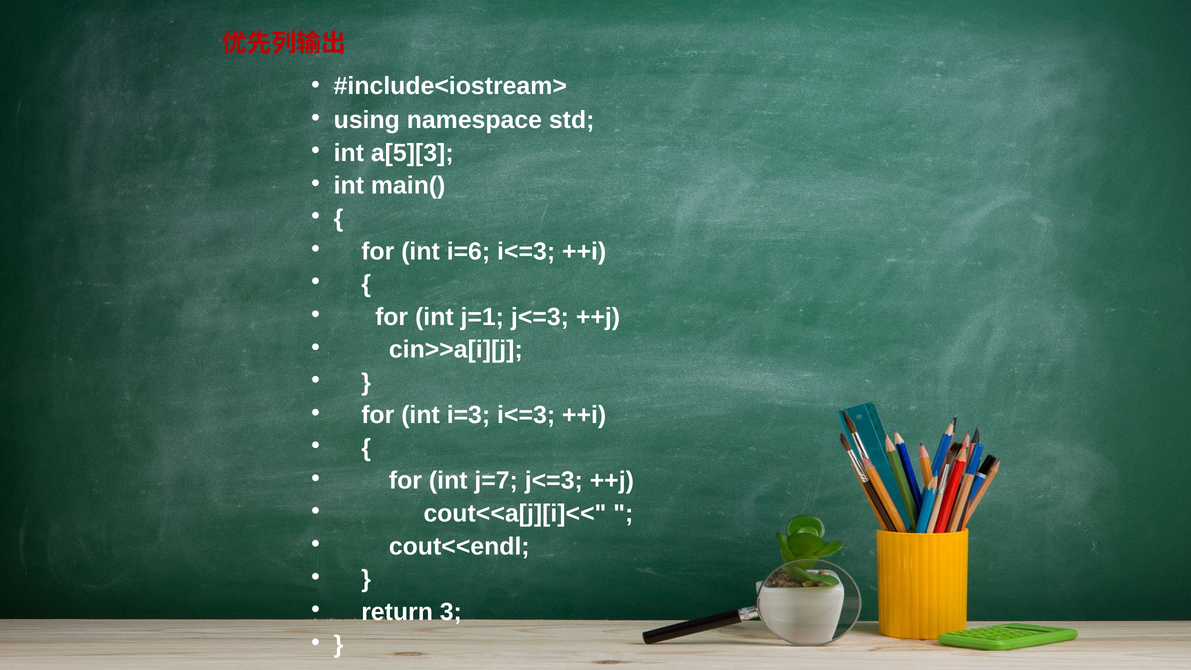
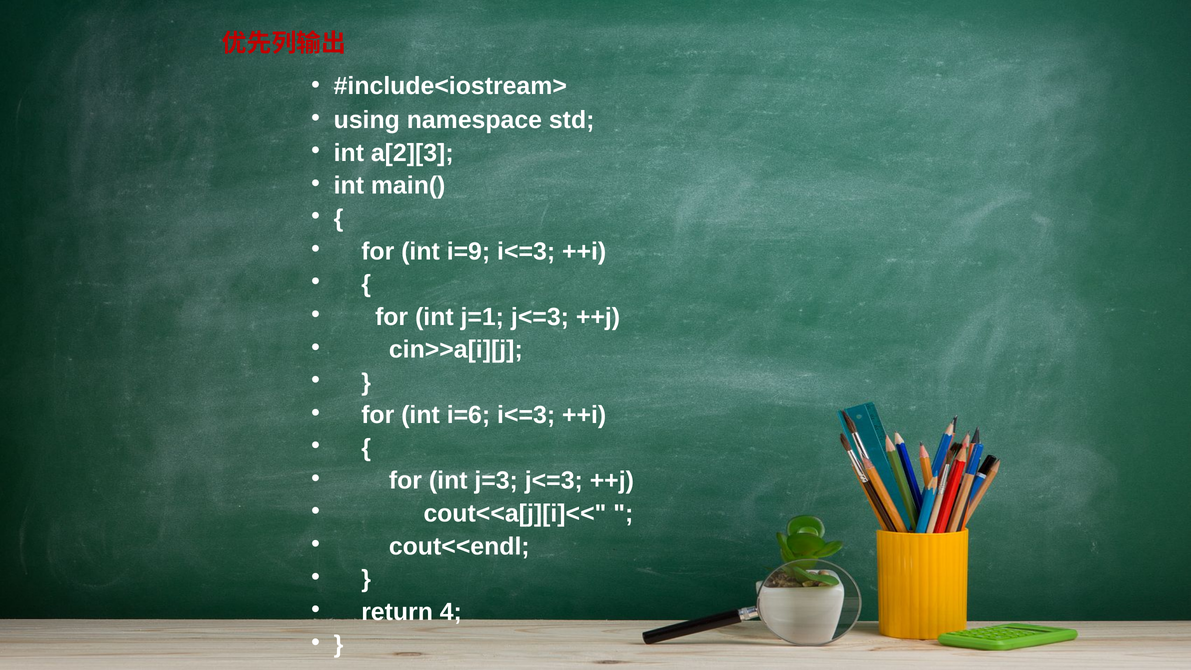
a[5][3: a[5][3 -> a[2][3 (412, 153)
i=6: i=6 -> i=9 (468, 251)
i=3: i=3 -> i=6 (468, 415)
j=7: j=7 -> j=3 (496, 481)
3: 3 -> 4 (451, 612)
